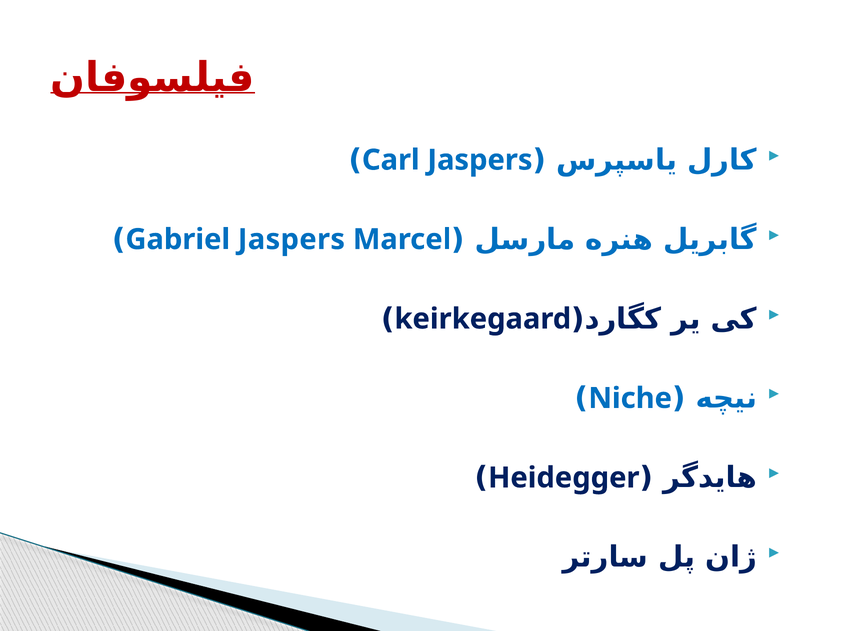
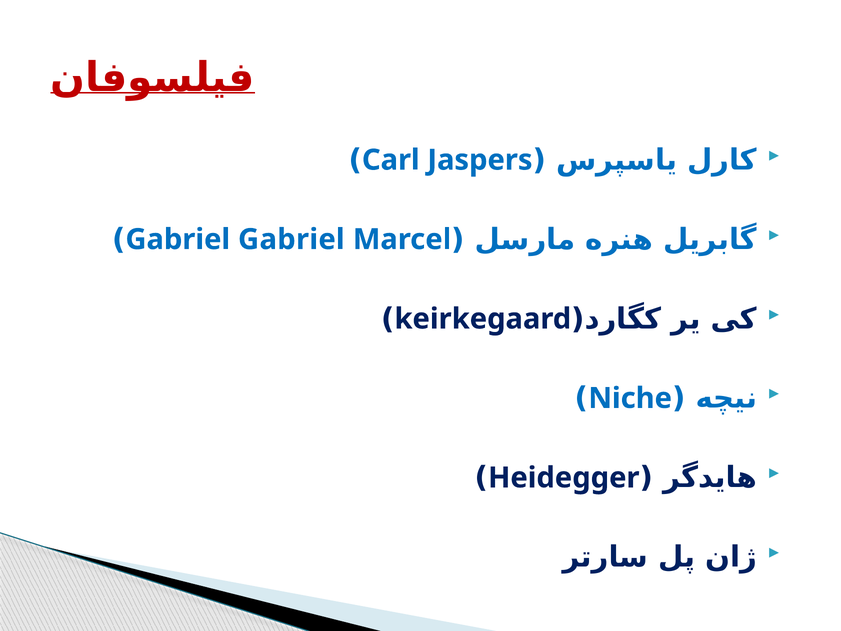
Gabriel Jaspers: Jaspers -> Gabriel (291, 239)
